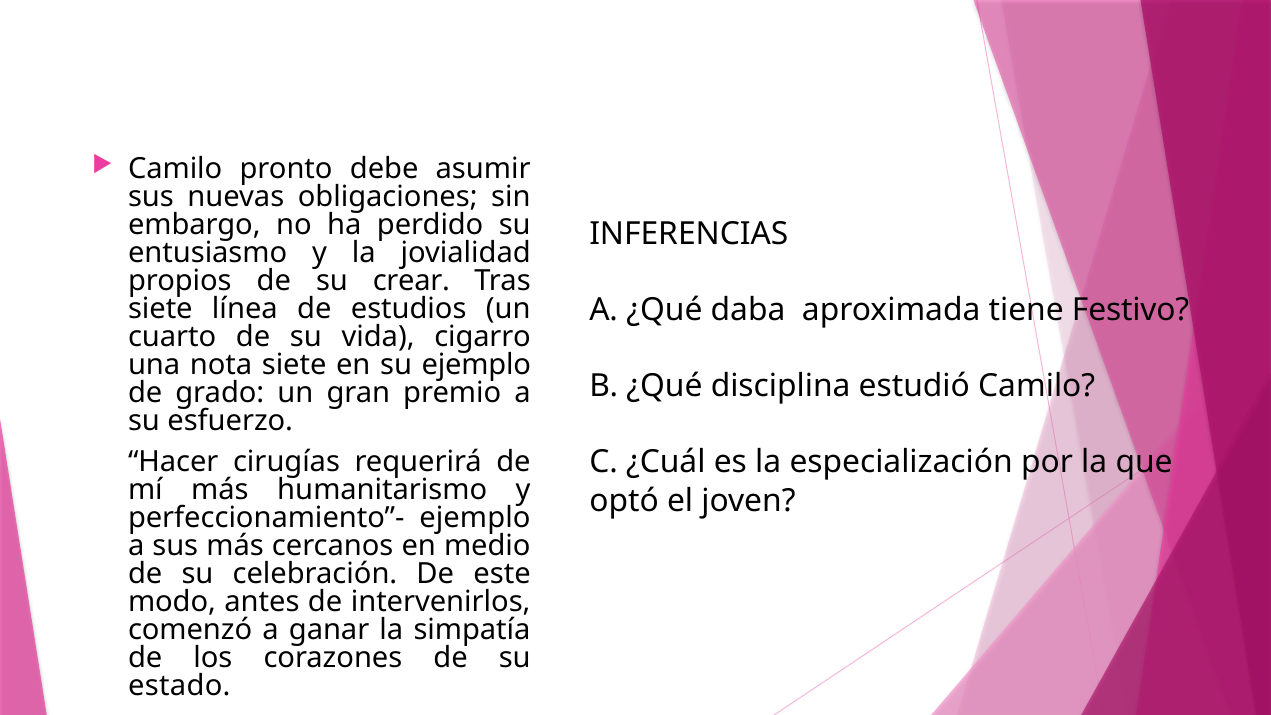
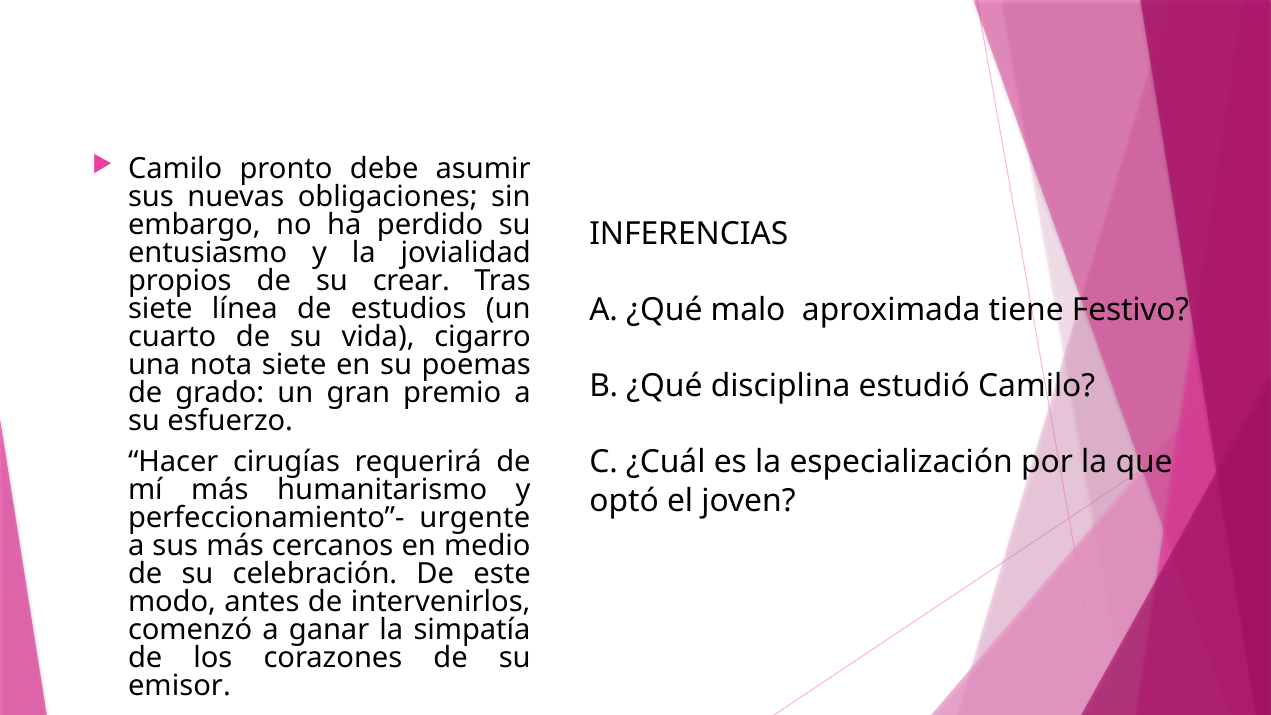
daba: daba -> malo (748, 310)
su ejemplo: ejemplo -> poemas (476, 365)
perfeccionamiento”- ejemplo: ejemplo -> urgente (475, 518)
estado: estado -> emisor (179, 685)
